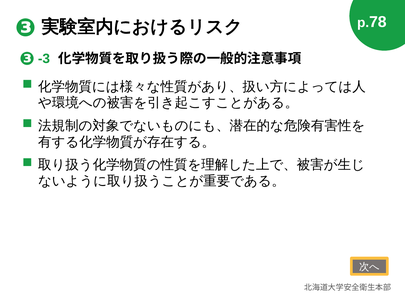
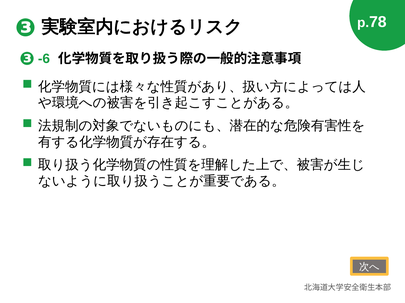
-3: -3 -> -6 (44, 59)
